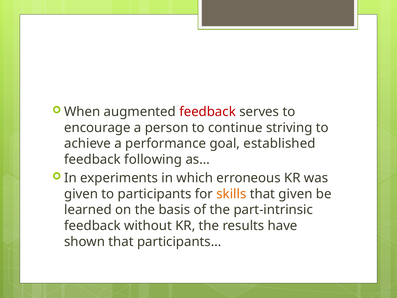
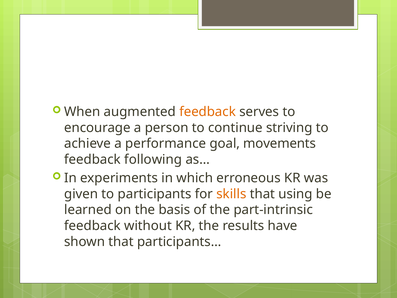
feedback colour: red -> orange (208, 112)
established: established -> movements (280, 144)
that given: given -> using (295, 194)
